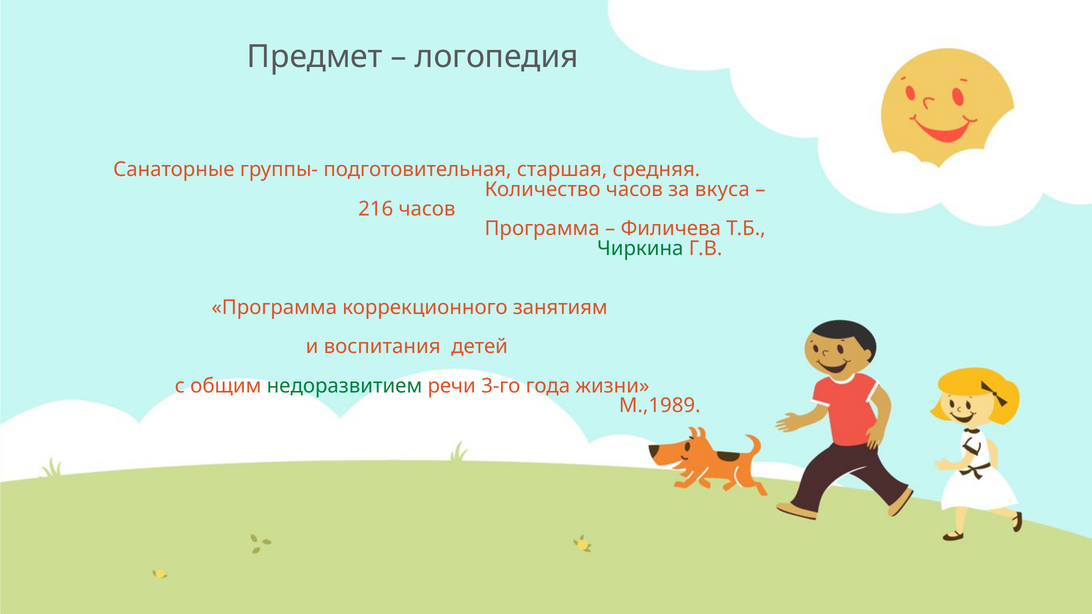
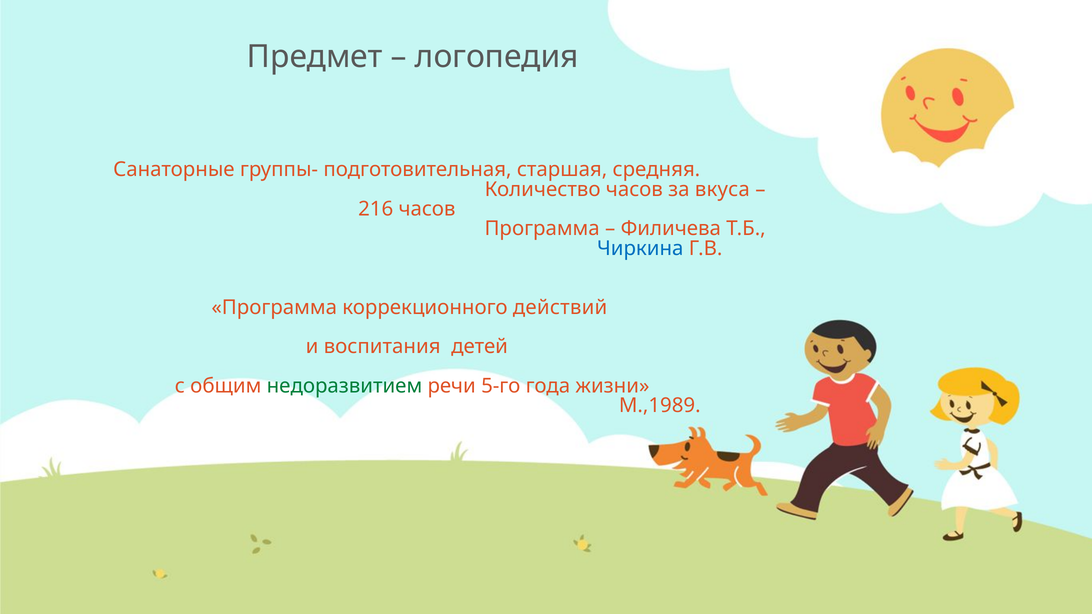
Чиркина colour: green -> blue (640, 248)
занятиям: занятиям -> действий (560, 307)
3-го: 3-го -> 5-го (501, 386)
